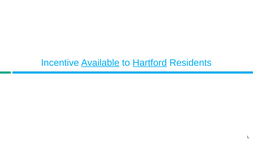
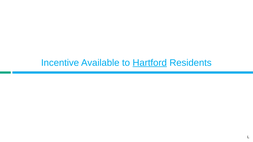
Available underline: present -> none (100, 63)
